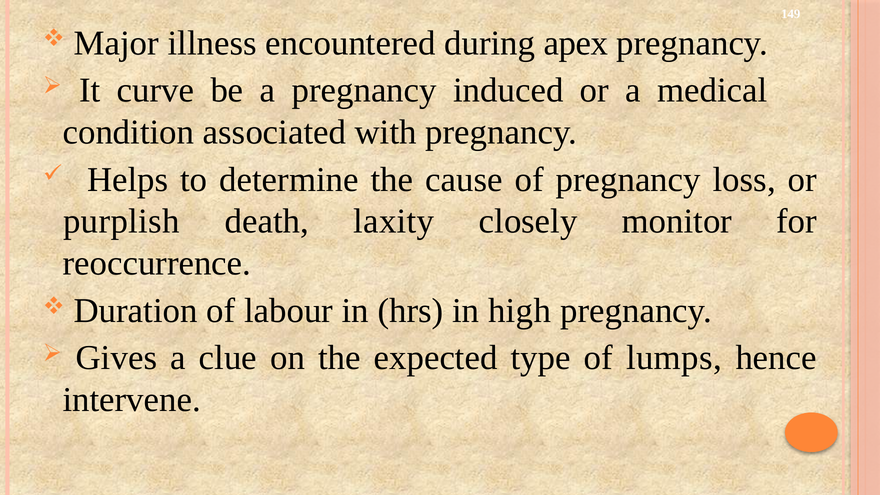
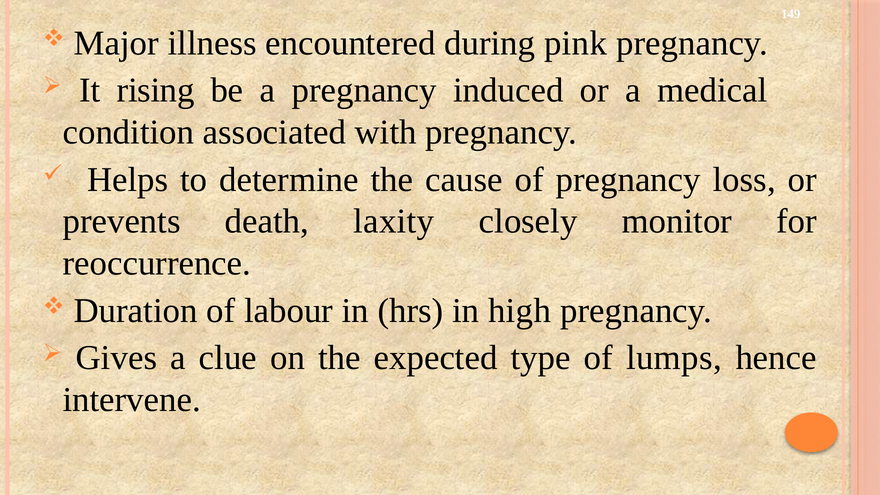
apex: apex -> pink (576, 43)
curve: curve -> rising (156, 90)
purplish: purplish -> prevents (122, 221)
